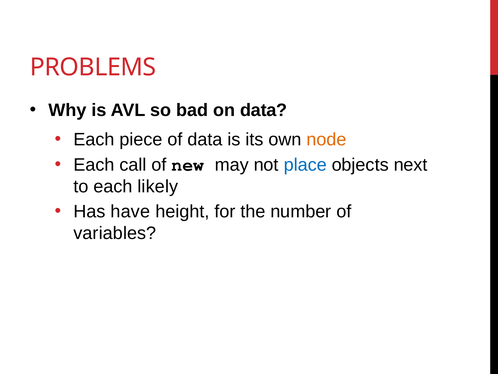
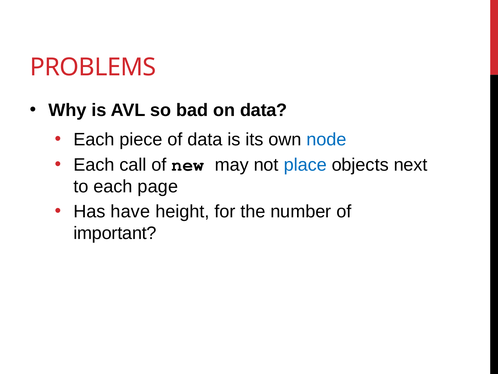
node colour: orange -> blue (326, 139)
likely: likely -> page (158, 186)
variables: variables -> important (115, 233)
